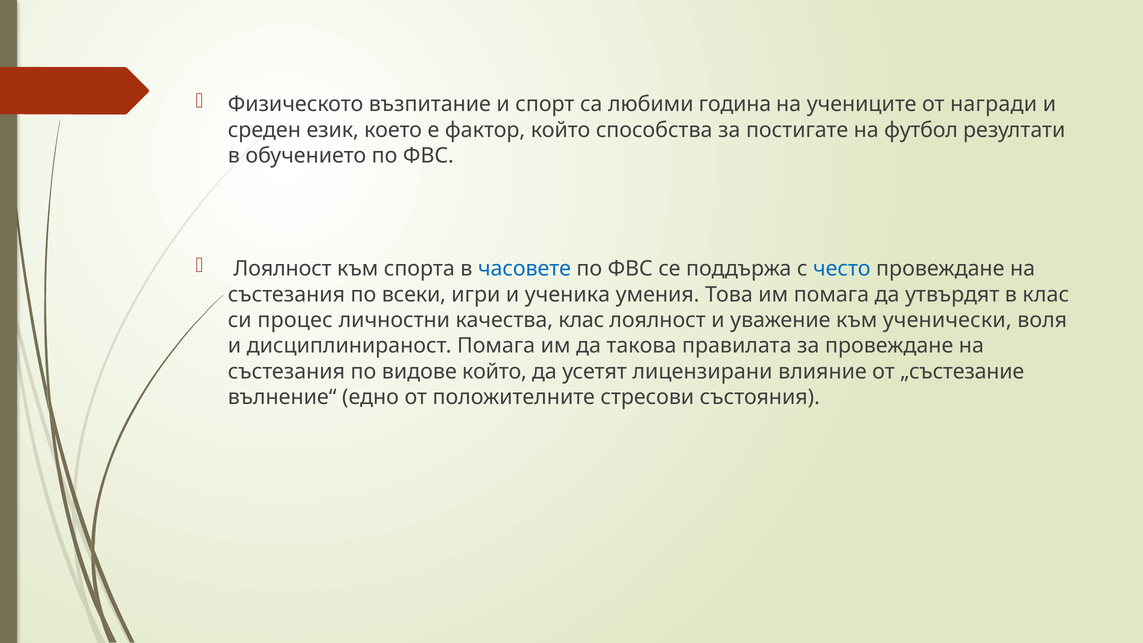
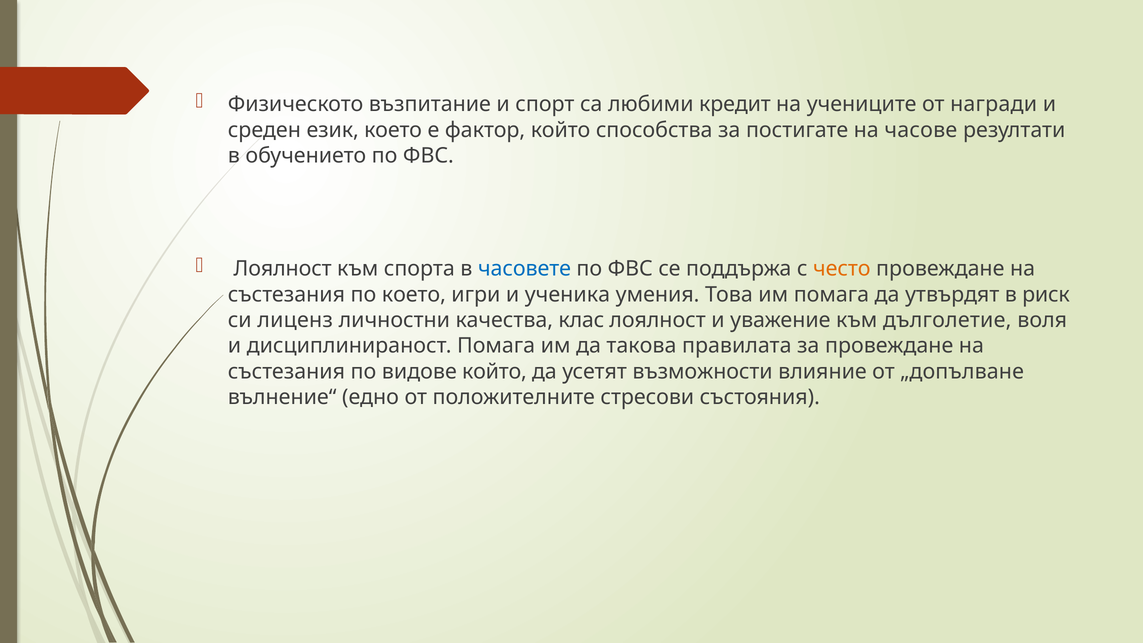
година: година -> кредит (735, 104)
футбол: футбол -> часове (921, 130)
често colour: blue -> orange (842, 269)
по всеки: всеки -> което (414, 294)
в клас: клас -> риск (1046, 294)
процес: процес -> лиценз (295, 320)
ученически: ученически -> дълголетие (947, 320)
лицензирани: лицензирани -> възможности (703, 372)
„състезание: „състезание -> „допълване (962, 372)
